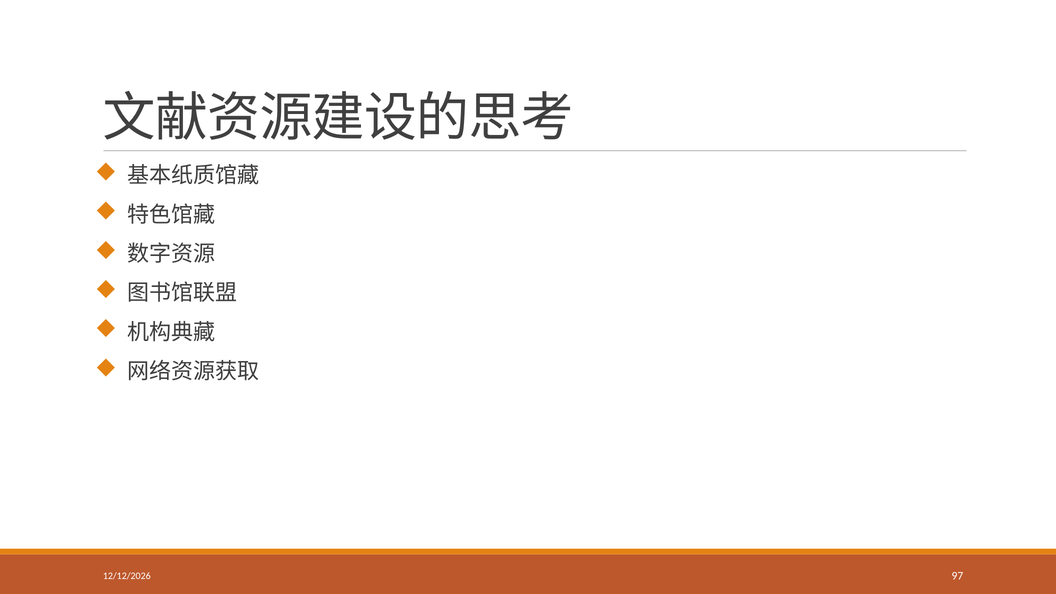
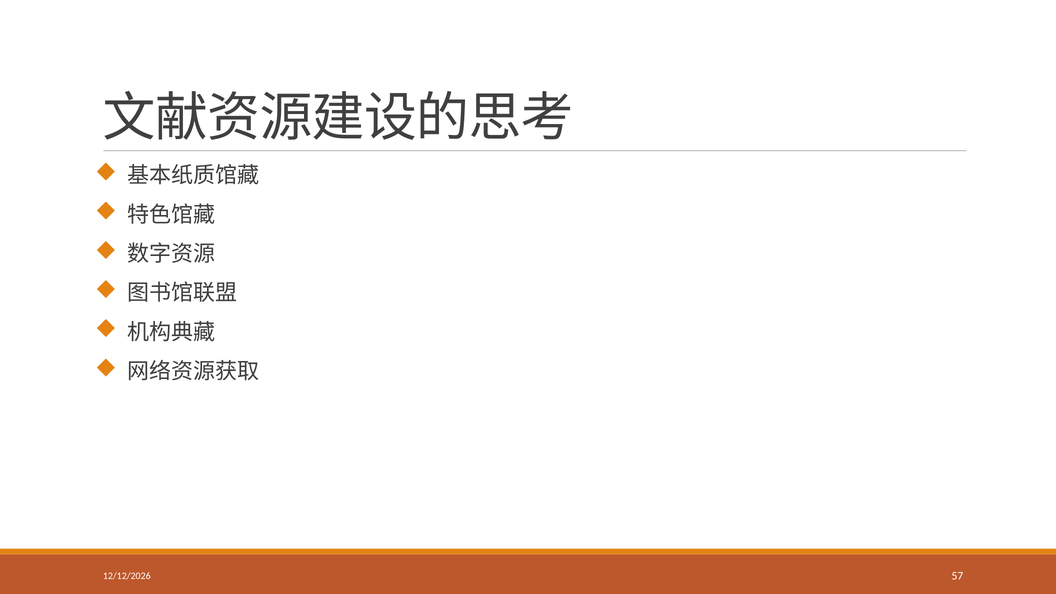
97: 97 -> 57 (957, 576)
